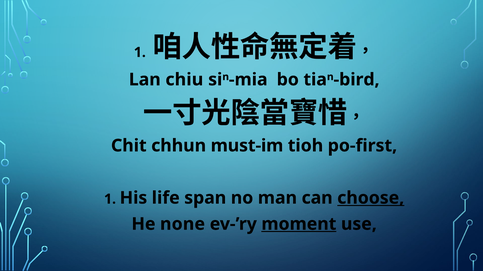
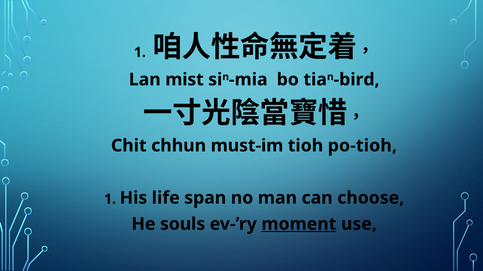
chiu: chiu -> mist (184, 80)
po-first: po-first -> po-tioh (362, 146)
choose underline: present -> none (371, 198)
none: none -> souls (183, 225)
